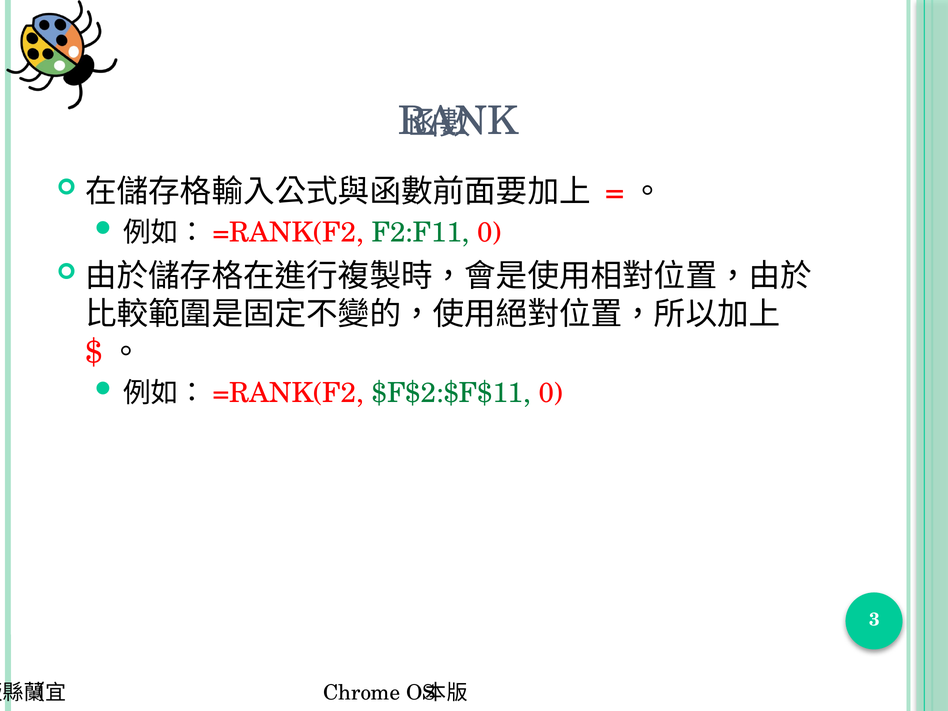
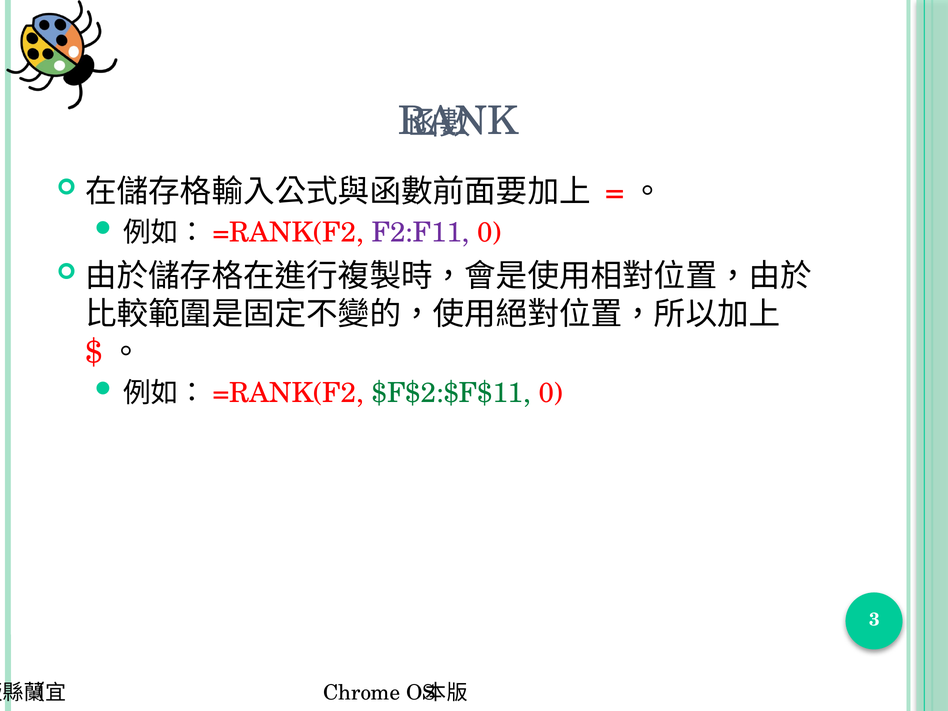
F2:F11 colour: green -> purple (421, 233)
